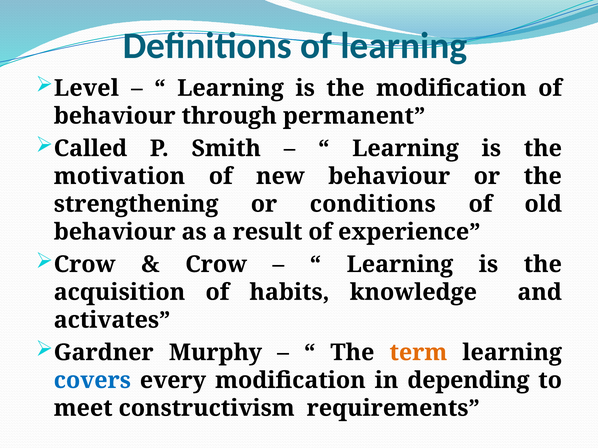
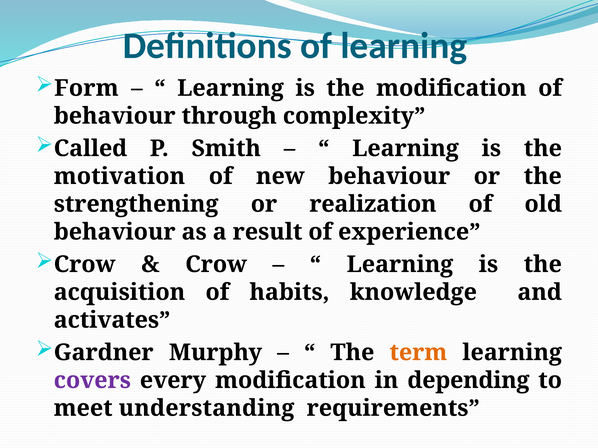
Level: Level -> Form (86, 88)
permanent: permanent -> complexity (354, 116)
conditions: conditions -> realization (373, 204)
covers colour: blue -> purple (92, 381)
constructivism: constructivism -> understanding (207, 409)
